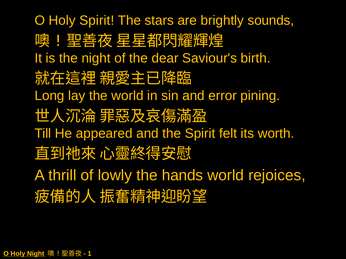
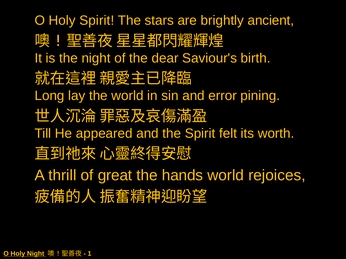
sounds: sounds -> ancient (271, 21)
lowly: lowly -> great (115, 176)
